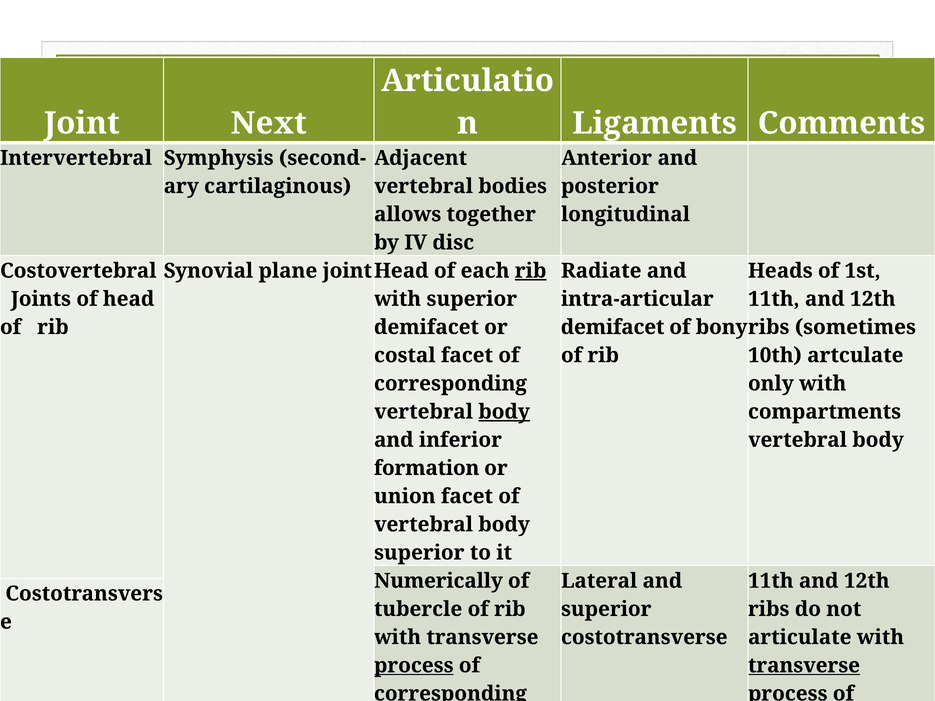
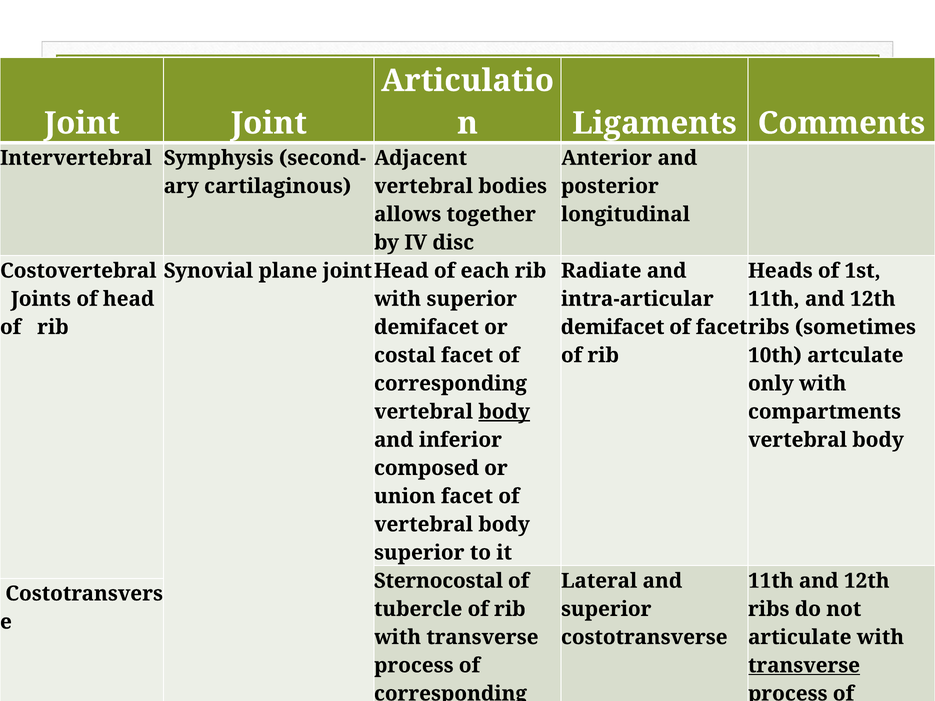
Joint Next: Next -> Joint (269, 123)
rib underline: present -> none (531, 271)
of bony: bony -> facet (722, 327)
formation: formation -> composed (426, 468)
Numerically: Numerically -> Sternocostal (438, 581)
process underline: present -> none (414, 666)
